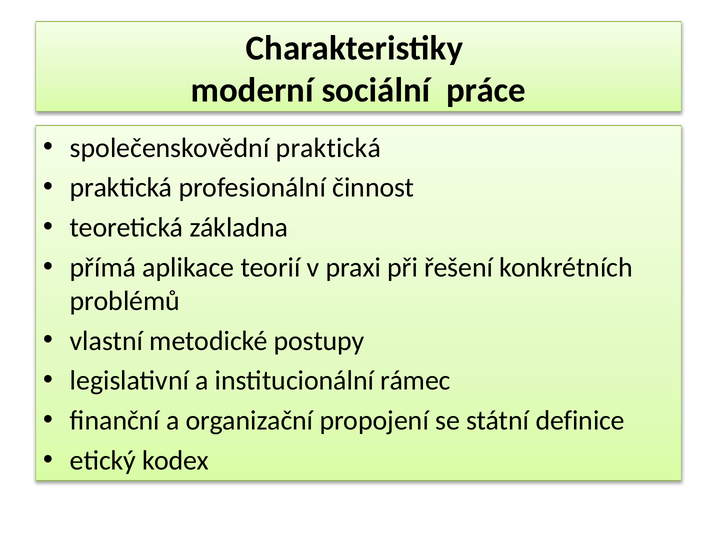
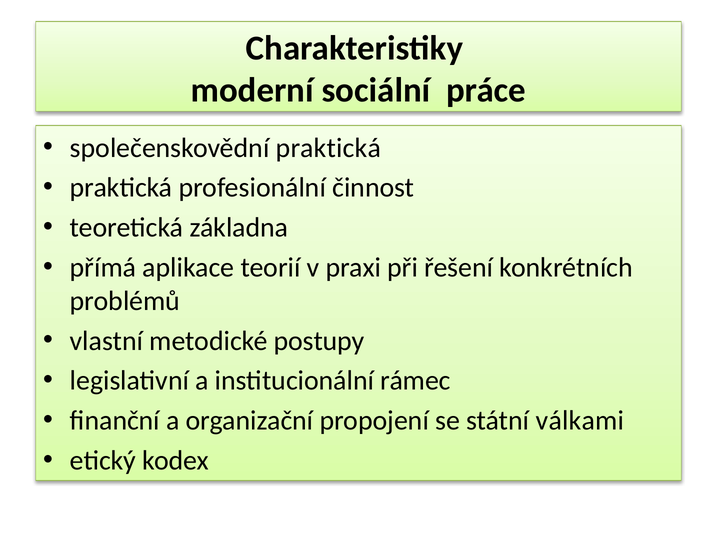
definice: definice -> válkami (580, 420)
